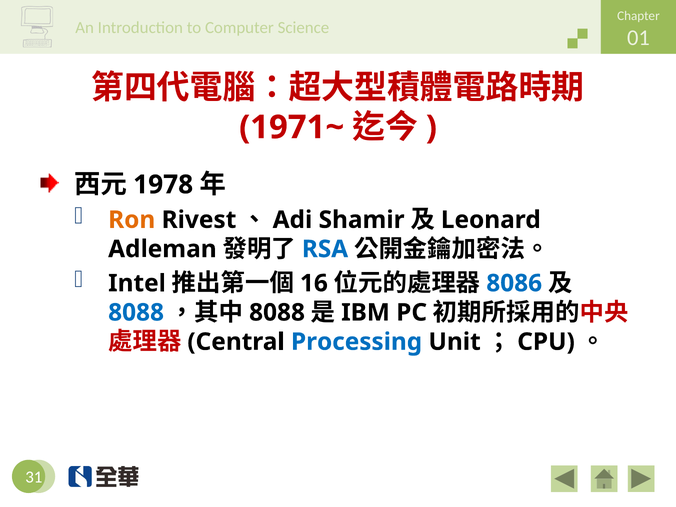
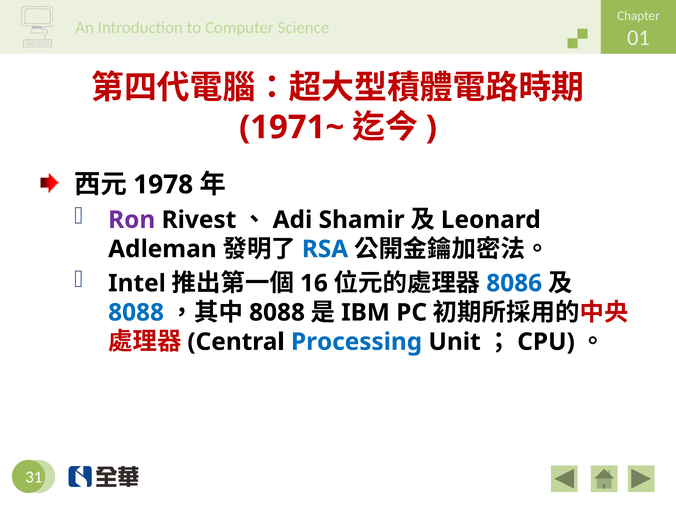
Ron colour: orange -> purple (132, 220)
